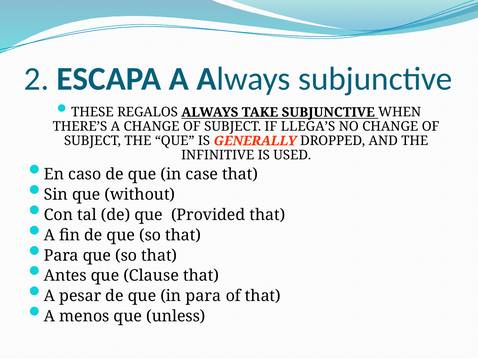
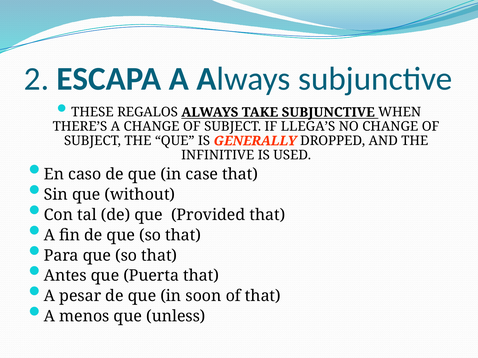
Clause: Clause -> Puerta (151, 276)
in para: para -> soon (203, 296)
